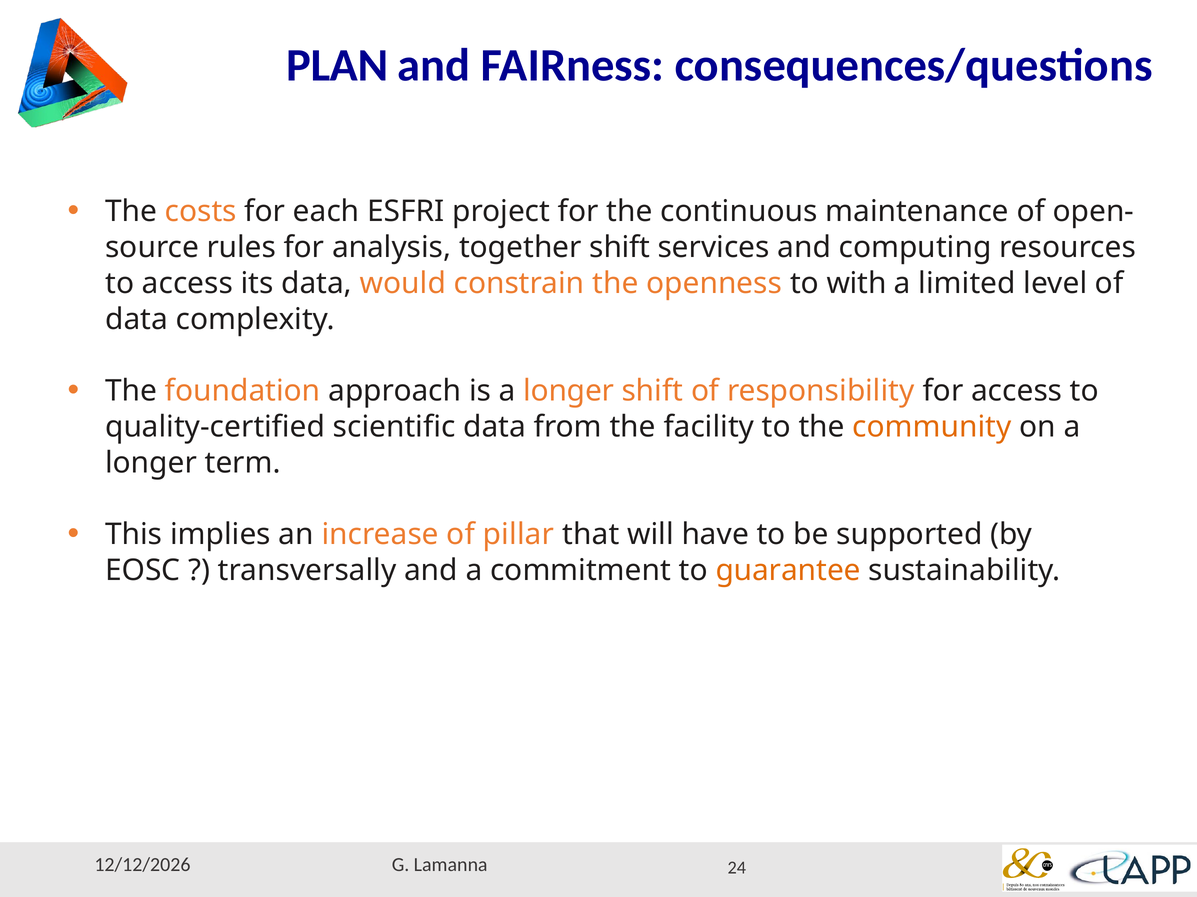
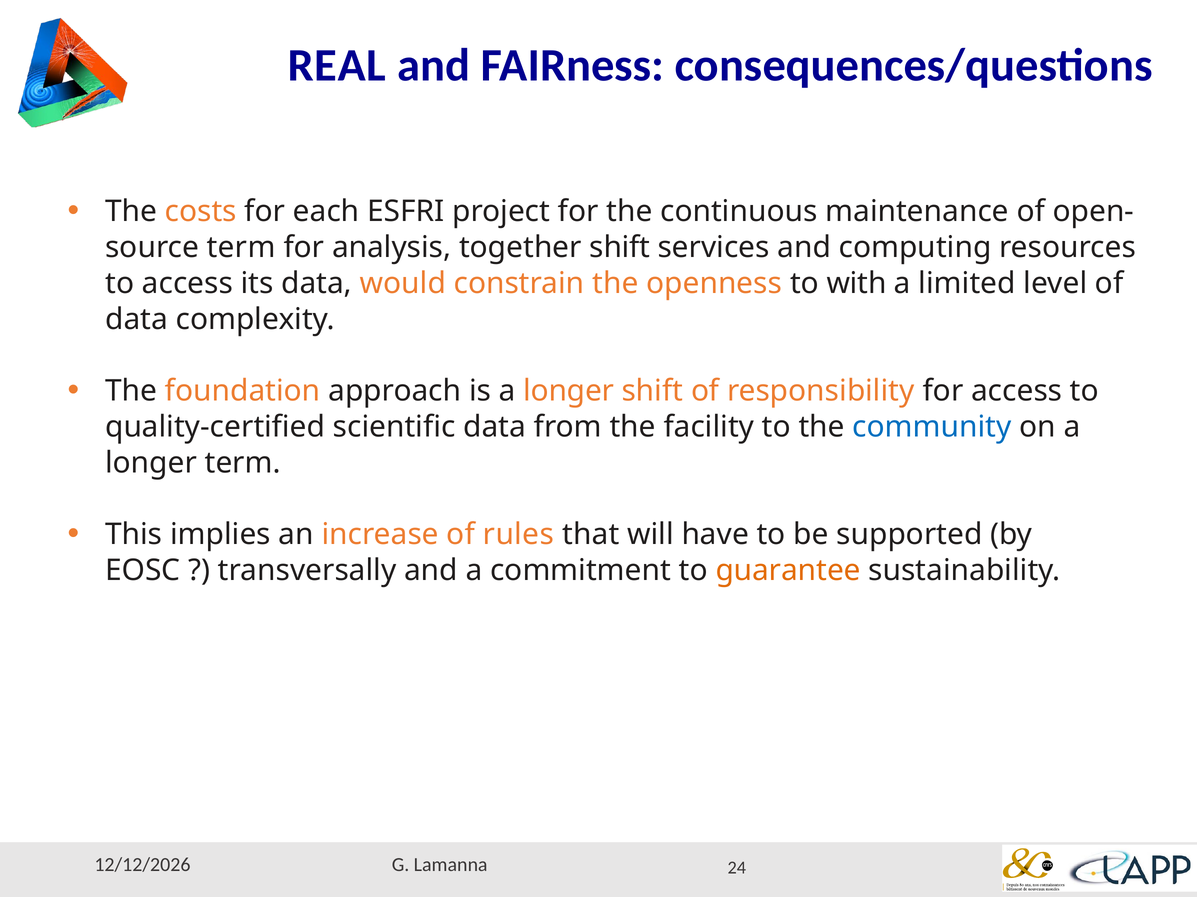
PLAN: PLAN -> REAL (337, 66)
rules: rules -> term (241, 248)
community colour: orange -> blue (932, 427)
pillar: pillar -> rules (518, 535)
